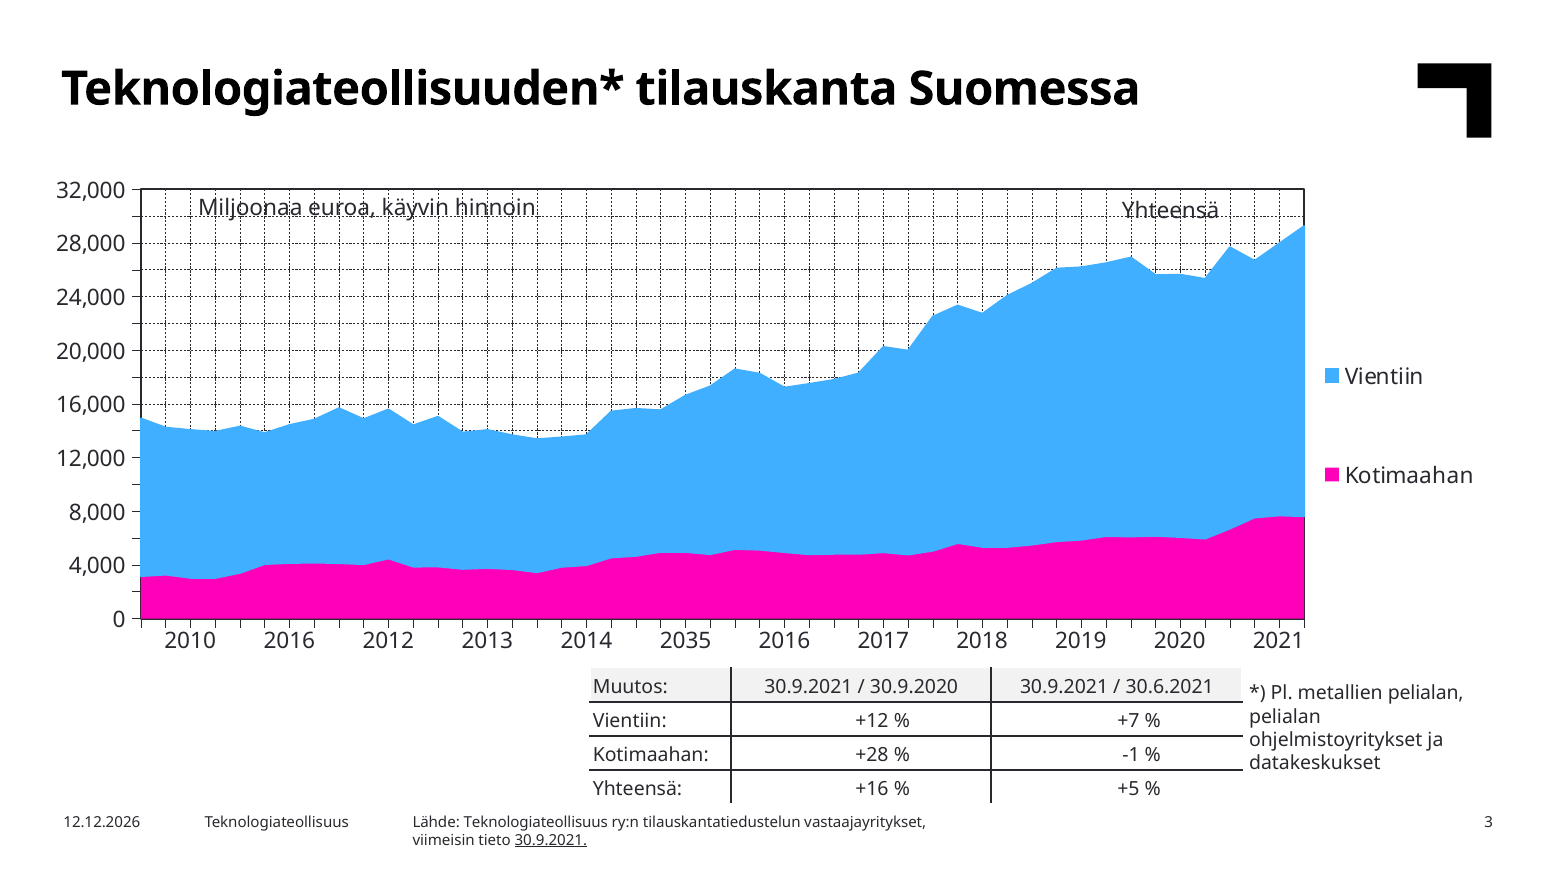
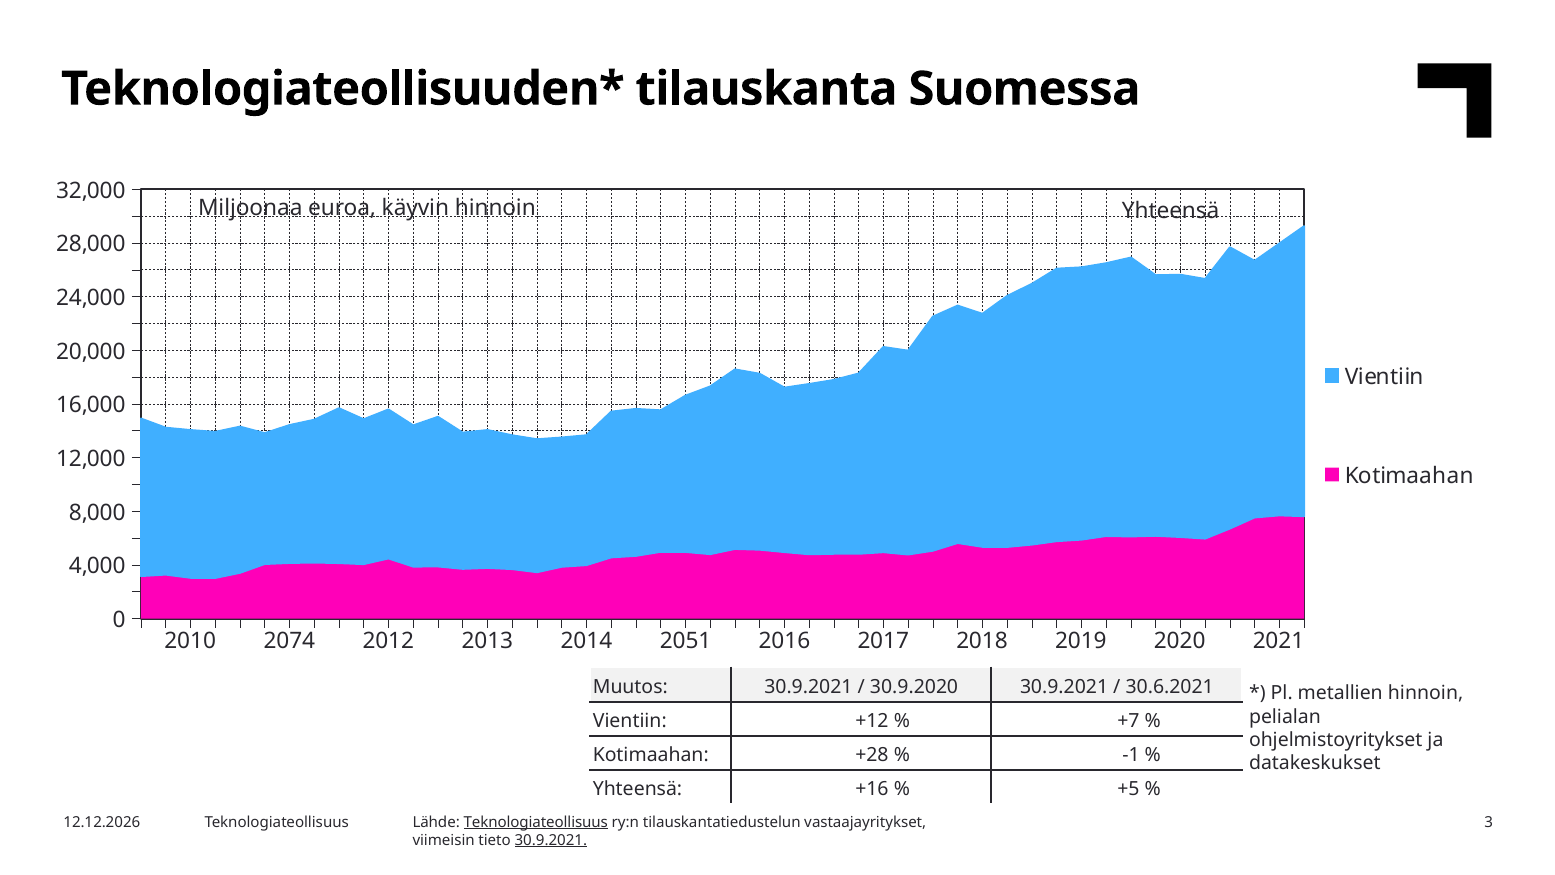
2010 2016: 2016 -> 2074 (289, 641)
2035: 2035 -> 2051 (686, 641)
metallien pelialan: pelialan -> hinnoin (1426, 693)
Teknologiateollisuus underline: none -> present (536, 822)
